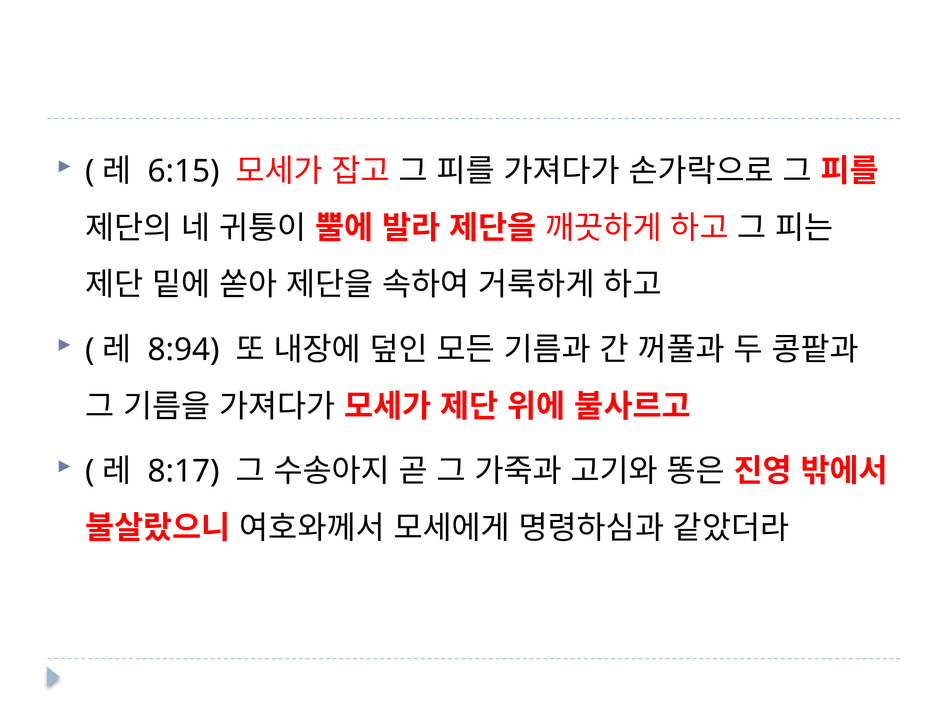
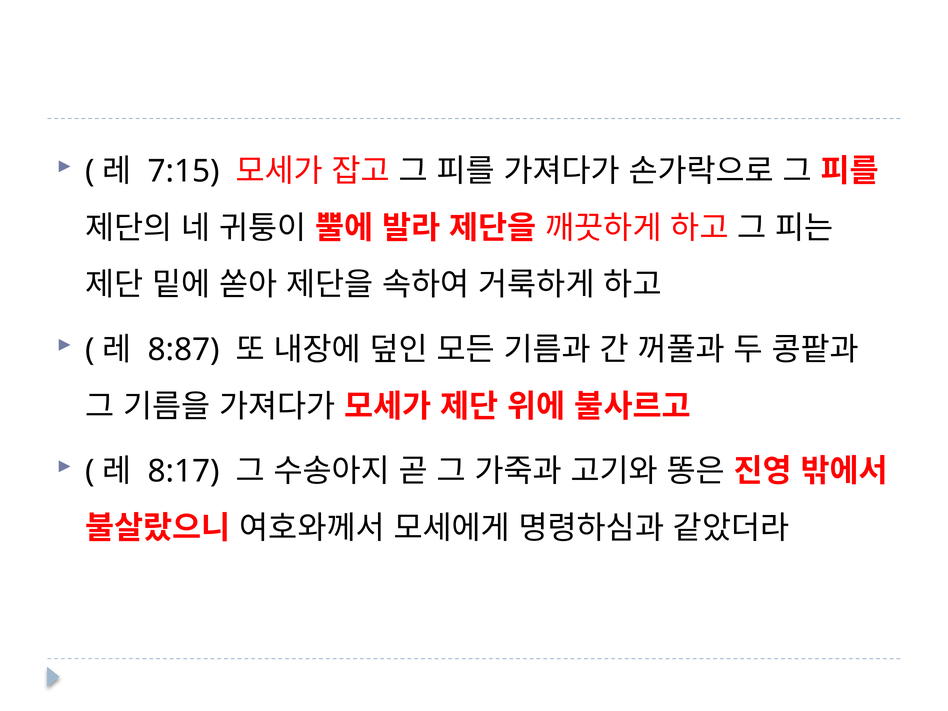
6:15: 6:15 -> 7:15 (184, 171)
8:94: 8:94 -> 8:87 (184, 350)
